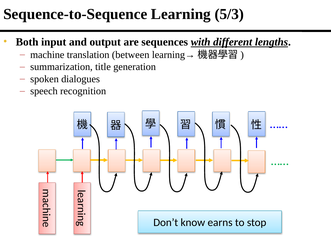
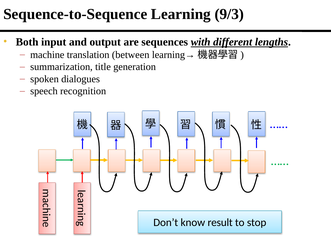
5/3: 5/3 -> 9/3 (229, 14)
earns: earns -> result (220, 222)
